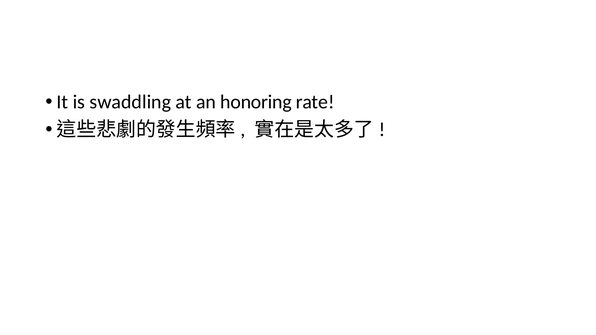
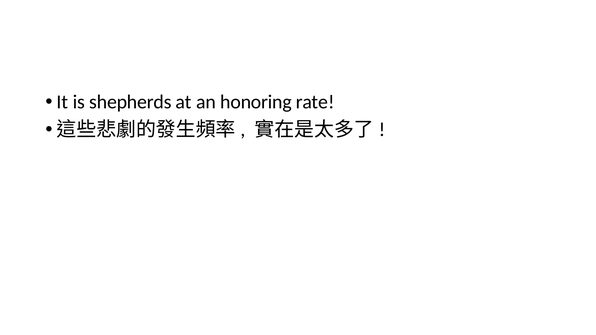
swaddling: swaddling -> shepherds (130, 102)
